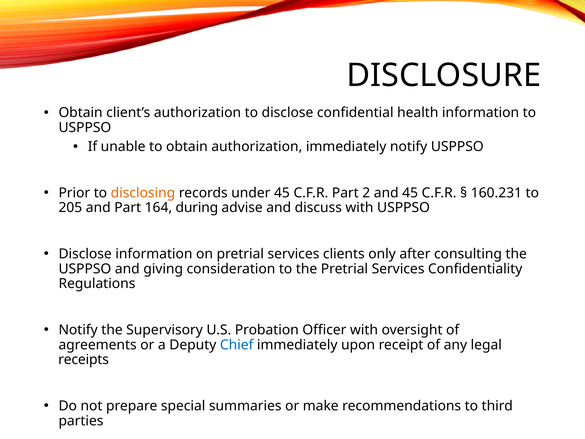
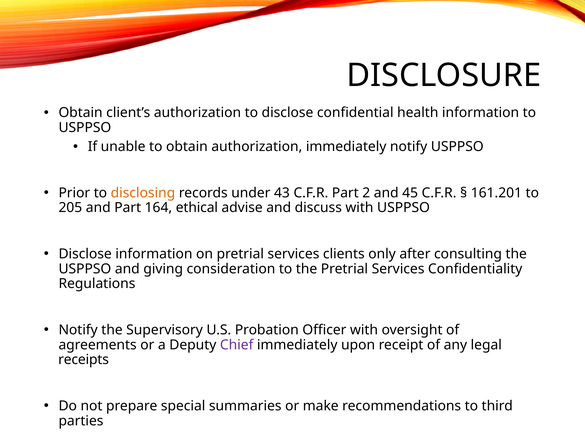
under 45: 45 -> 43 (282, 193)
160.231: 160.231 -> 161.201 (496, 193)
during: during -> ethical (197, 208)
Chief colour: blue -> purple (237, 345)
